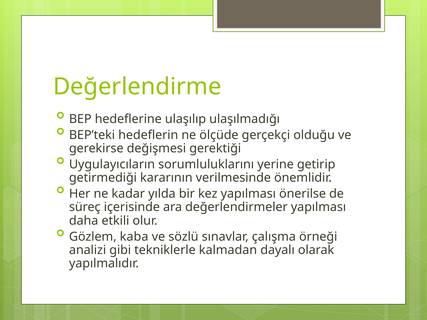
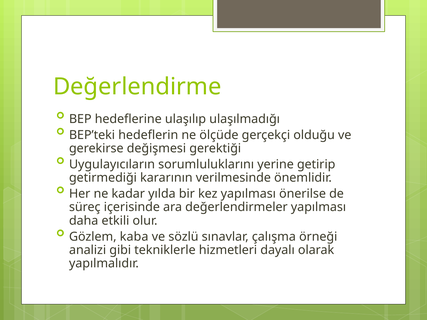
kalmadan: kalmadan -> hizmetleri (228, 250)
